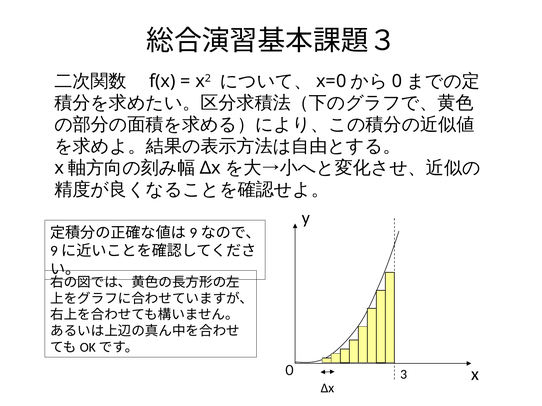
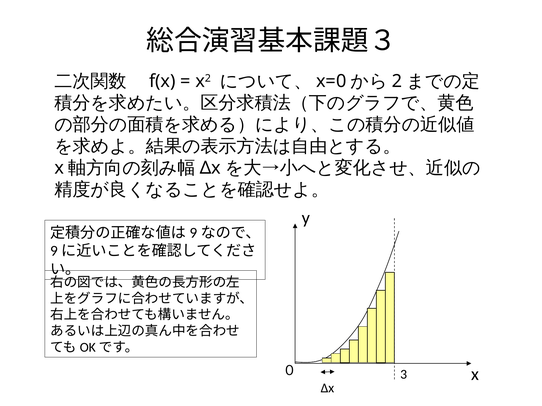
0: 0 -> 2 (397, 81)
